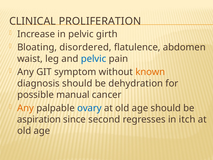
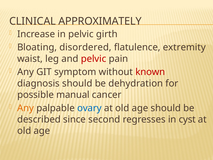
PROLIFERATION: PROLIFERATION -> APPROXIMATELY (100, 21)
abdomen: abdomen -> extremity (184, 47)
pelvic colour: blue -> red (94, 59)
known colour: orange -> red (150, 72)
aspiration: aspiration -> described (39, 119)
itch: itch -> cyst (187, 119)
